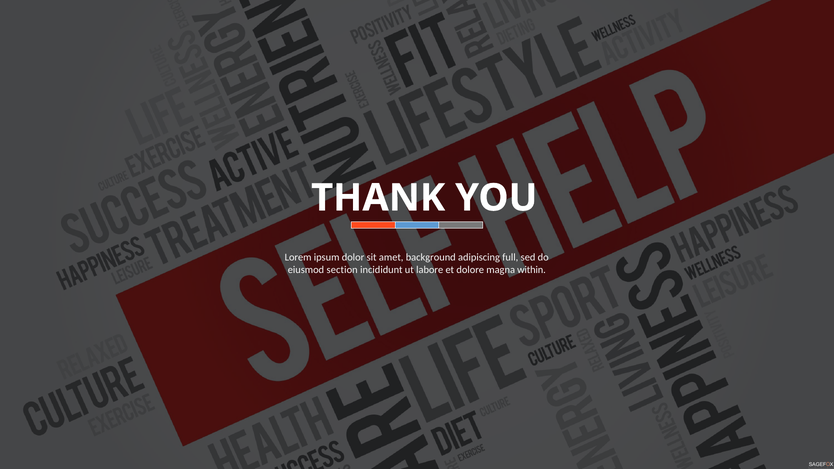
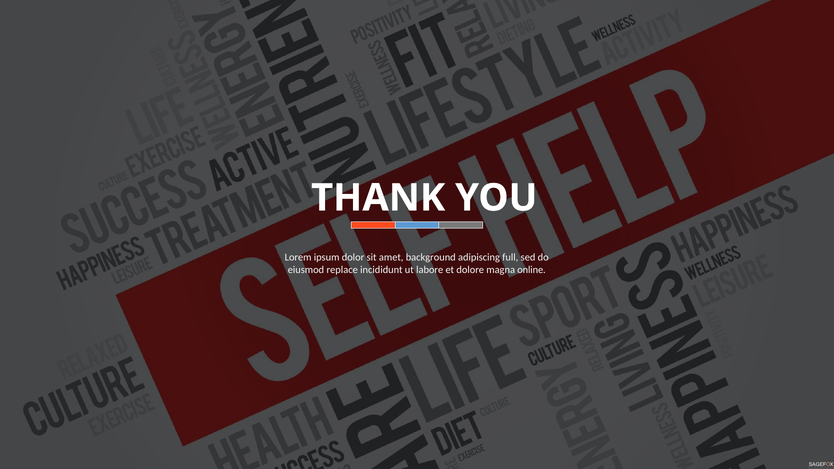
section: section -> replace (342, 270)
within: within -> online (532, 270)
